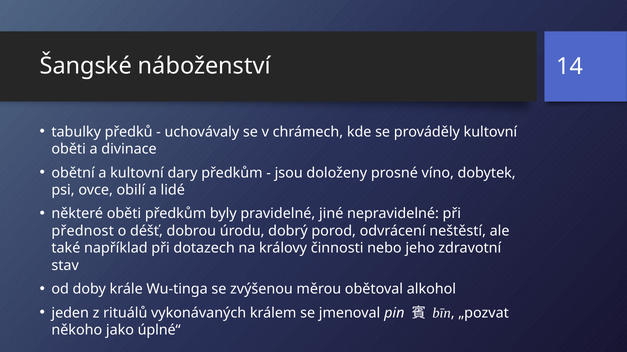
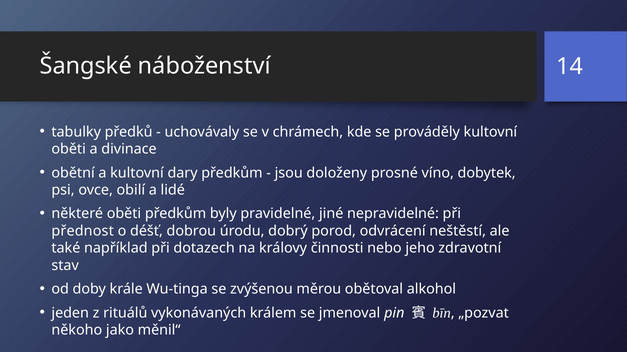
úplné“: úplné“ -> měnil“ (159, 331)
